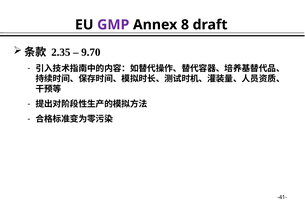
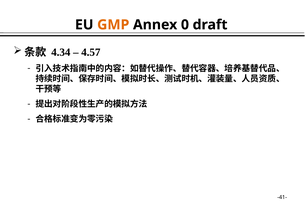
GMP colour: purple -> orange (113, 25)
8: 8 -> 0 (185, 25)
2.35: 2.35 -> 4.34 (61, 52)
9.70: 9.70 -> 4.57 (91, 52)
